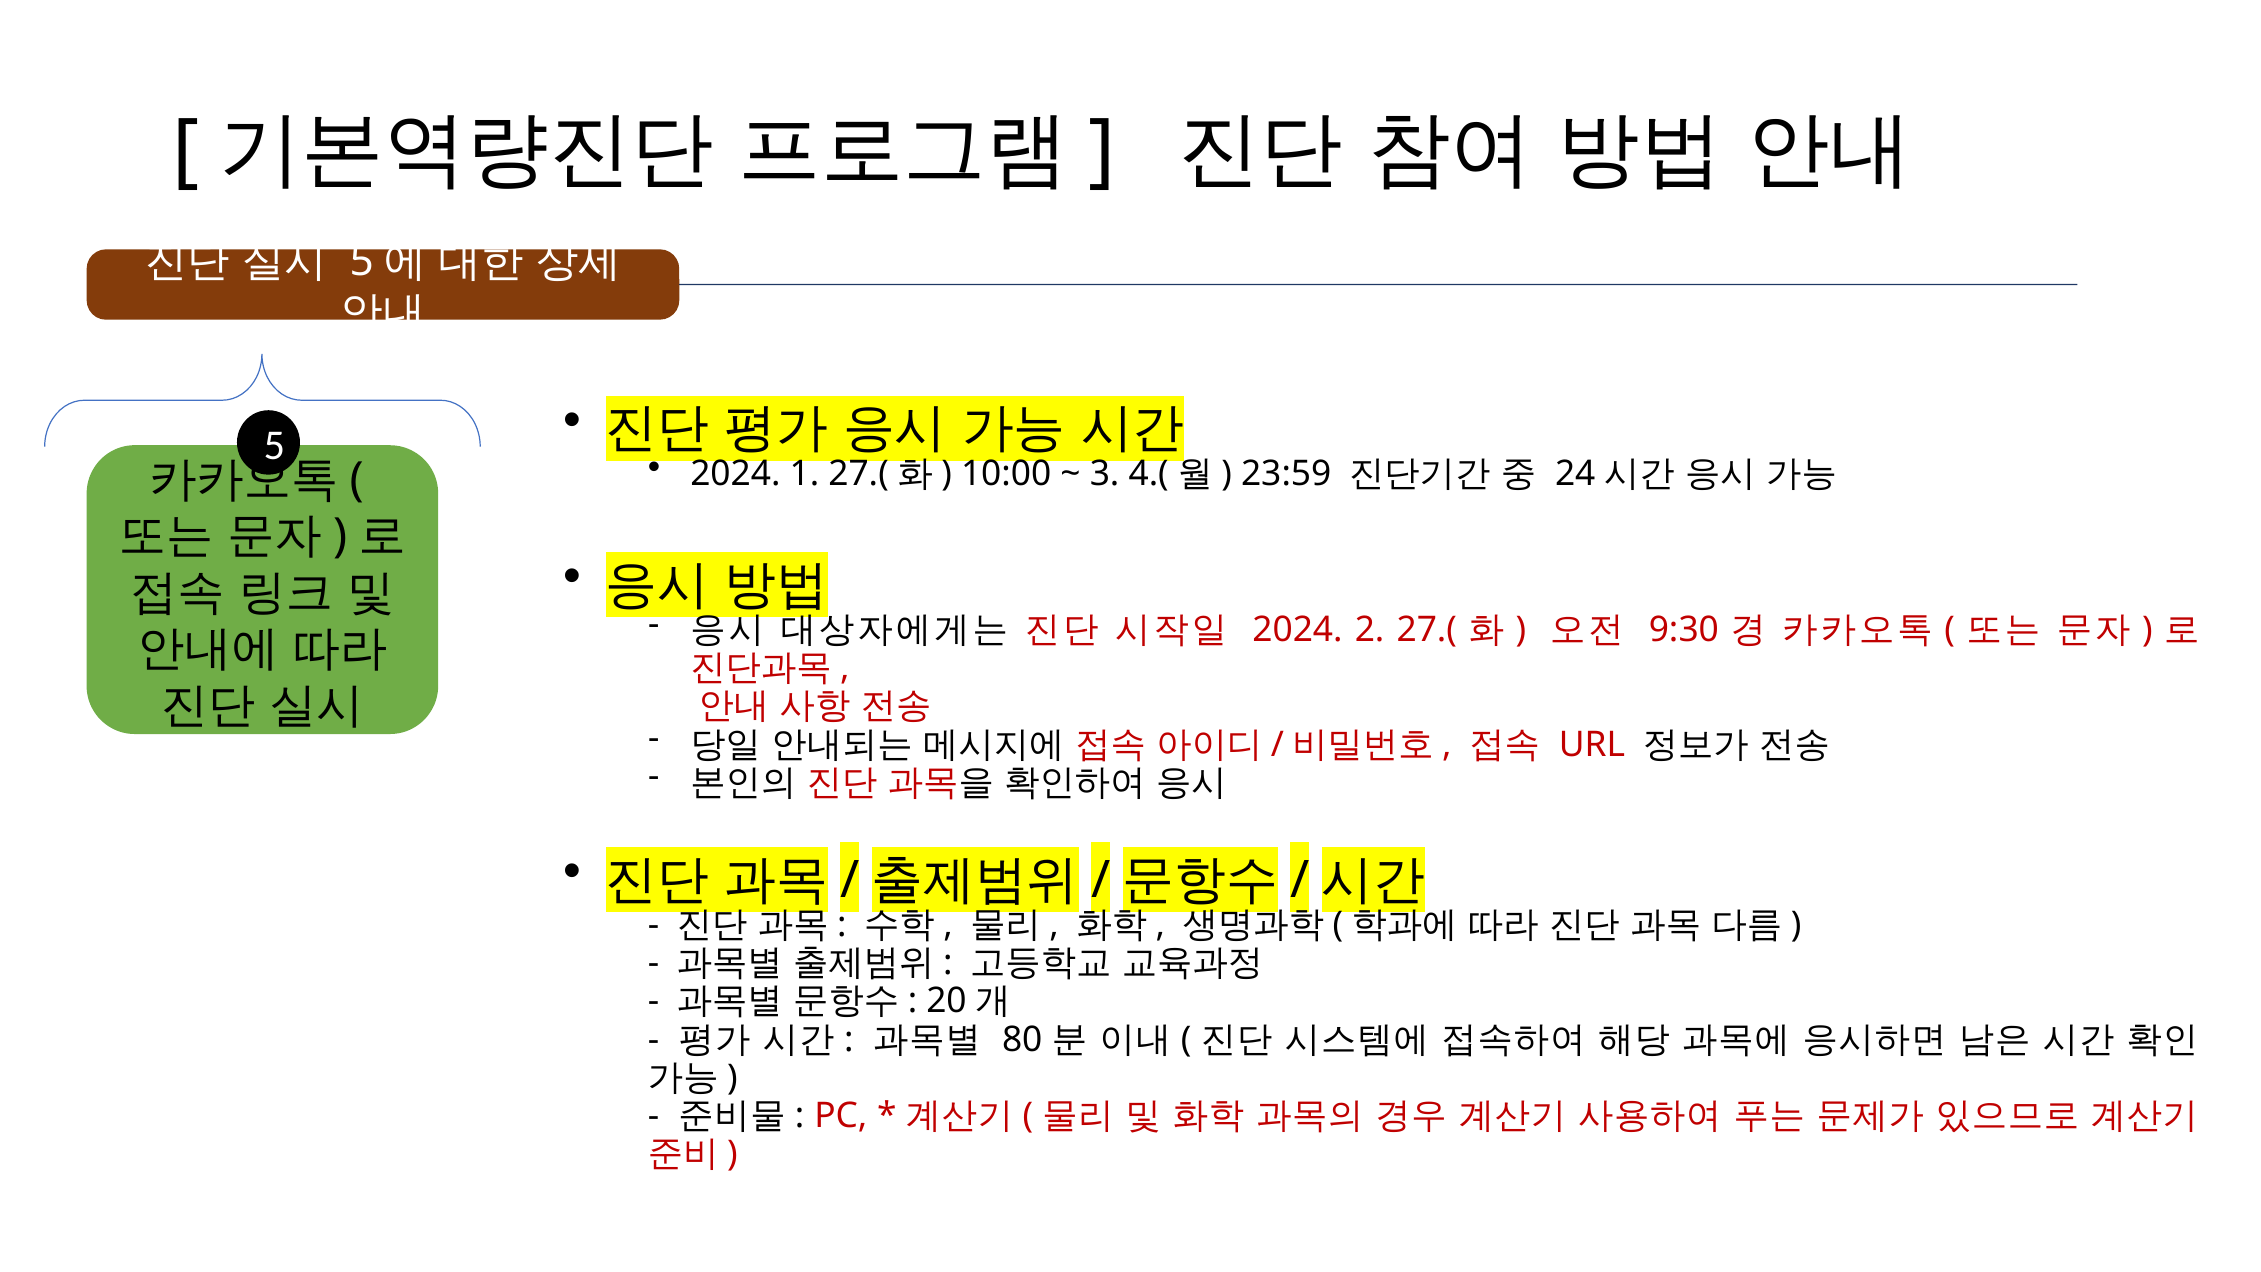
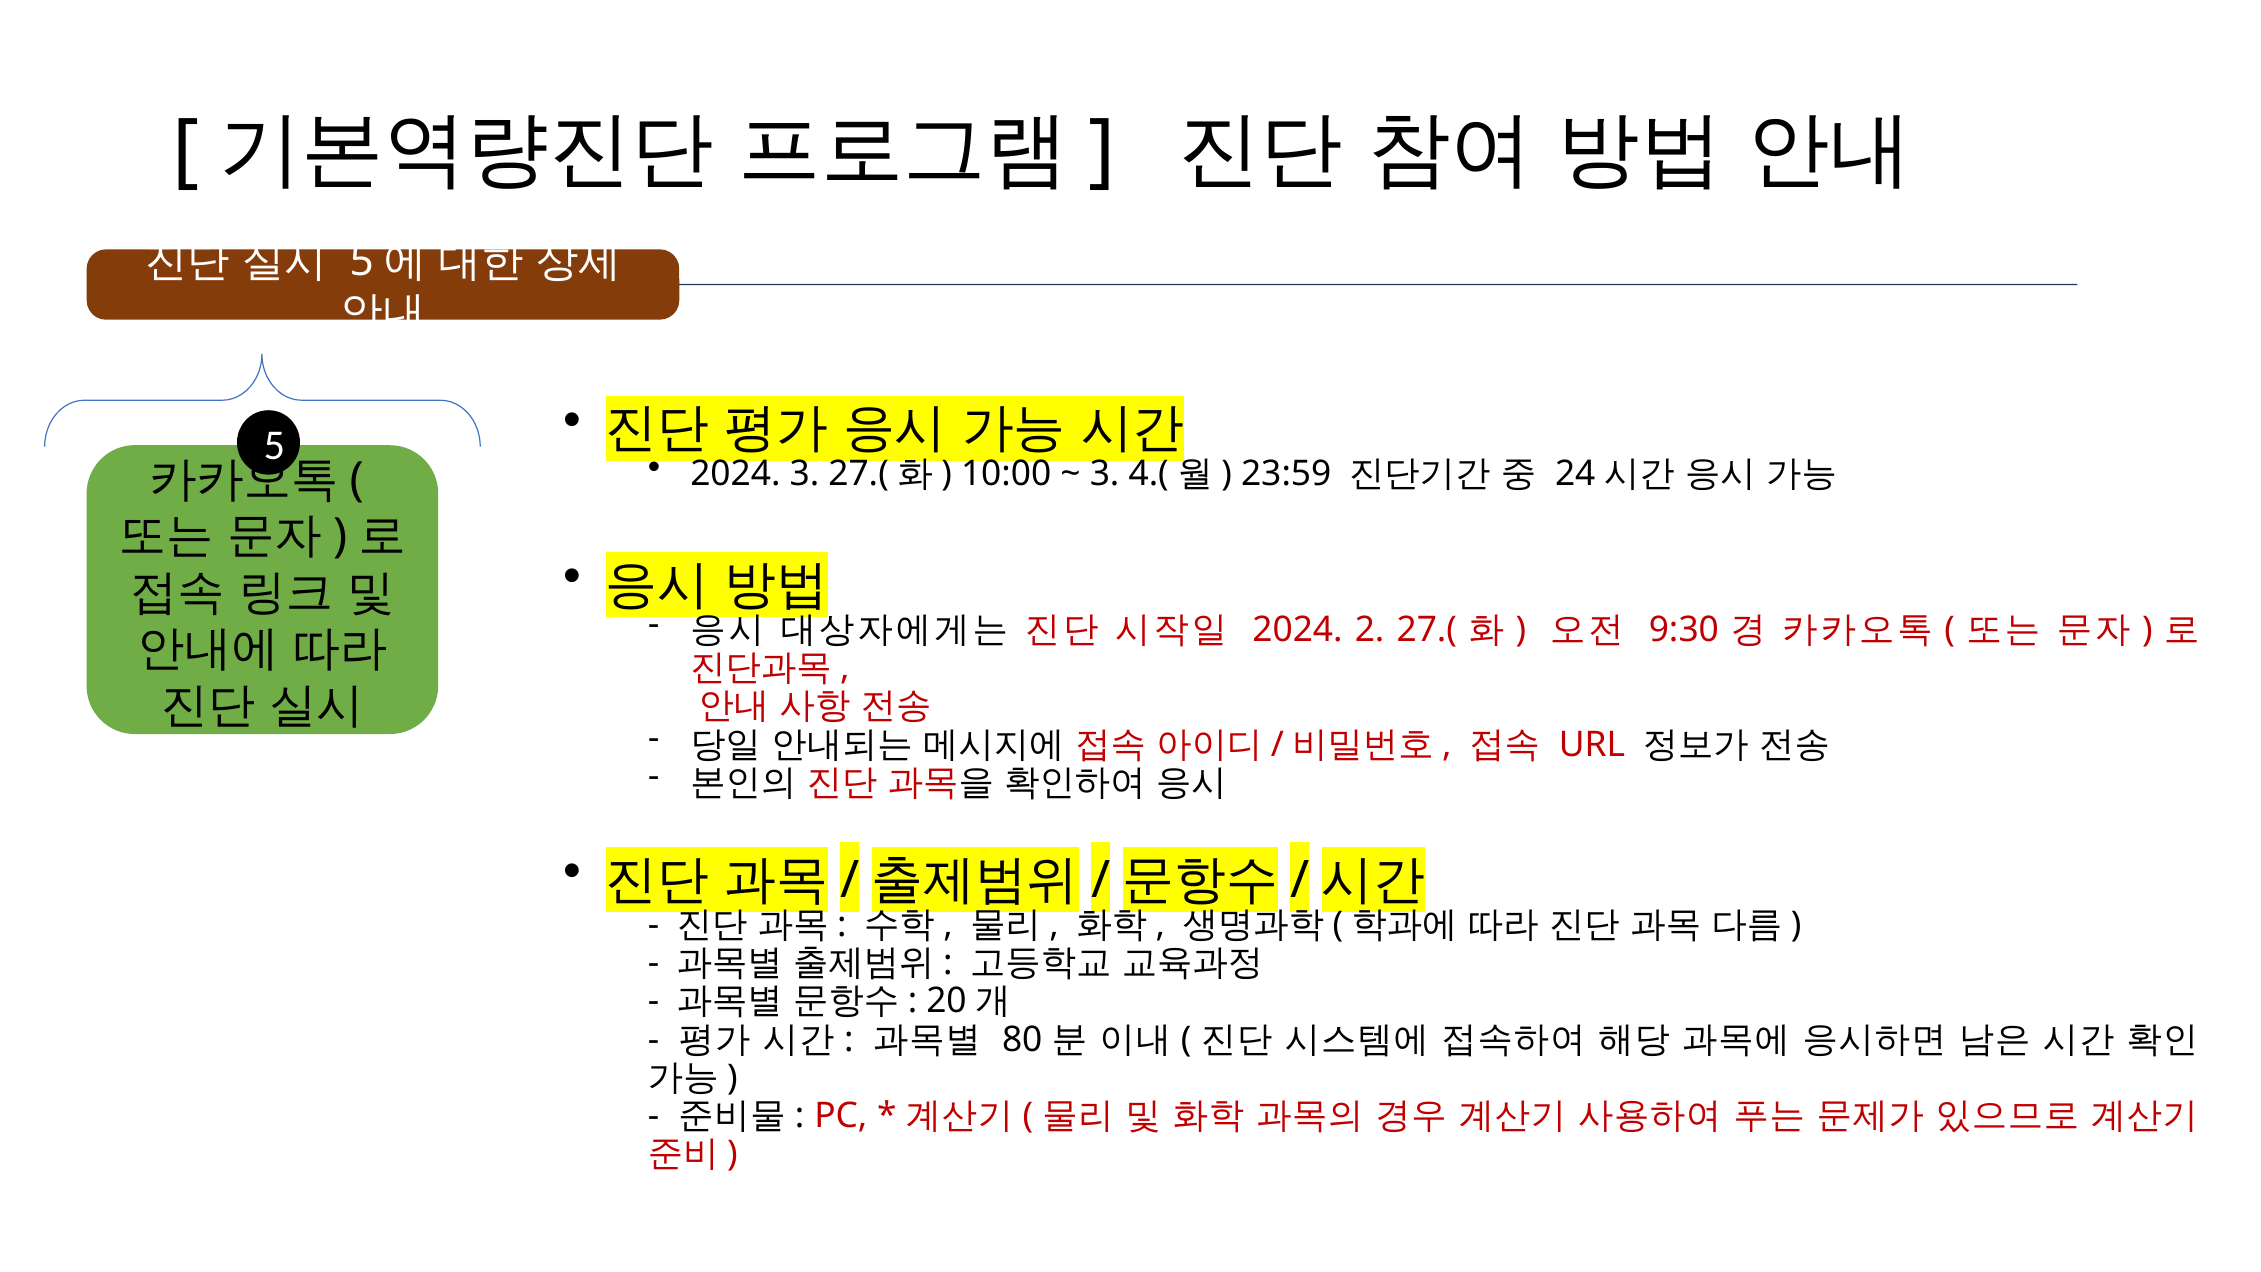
2024 1: 1 -> 3 (805, 473)
